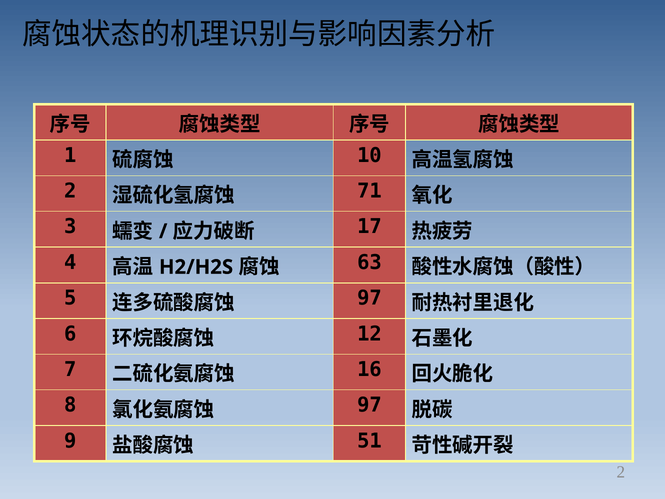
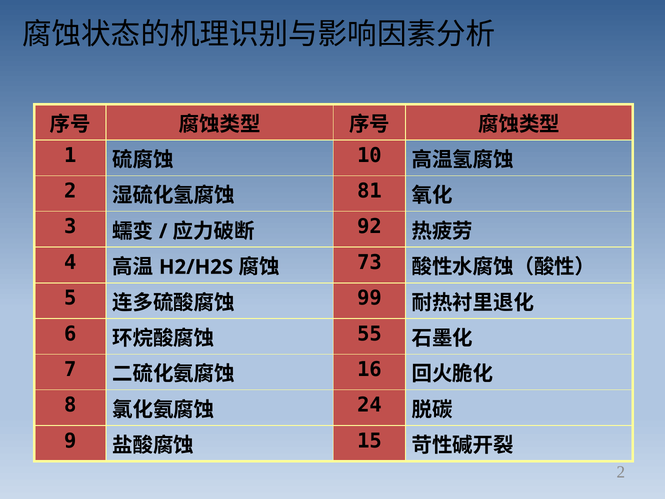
71: 71 -> 81 (369, 191)
17: 17 -> 92 (369, 227)
63: 63 -> 73 (369, 262)
97: 97 -> 99 (369, 298)
12: 12 -> 55 (369, 334)
97: 97 -> 24 (369, 405)
51: 51 -> 15 (369, 441)
